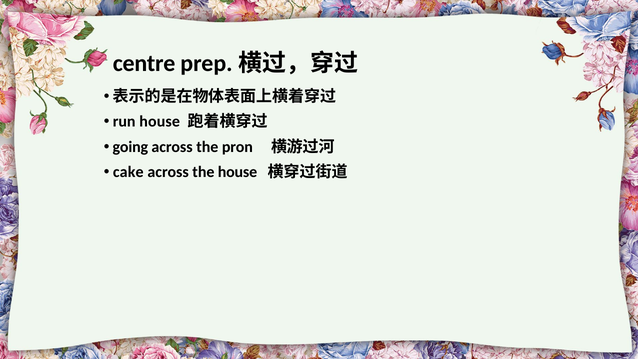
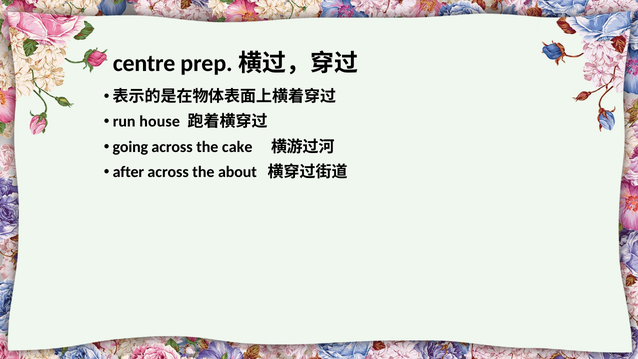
pron: pron -> cake (237, 147)
cake: cake -> after (128, 172)
the house: house -> about (237, 172)
